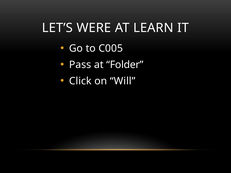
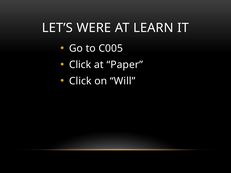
Pass: Pass -> Click (80, 65)
Folder: Folder -> Paper (125, 65)
